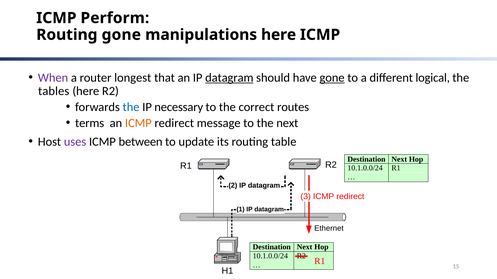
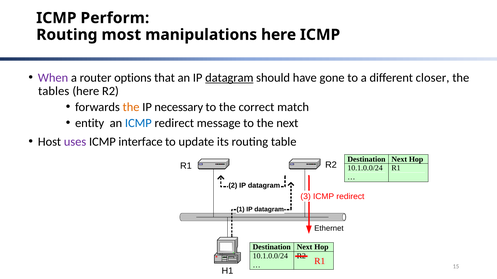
Routing gone: gone -> most (121, 35)
longest: longest -> options (133, 78)
gone underline: present -> none (332, 78)
logical: logical -> closer (433, 78)
the colour: blue -> orange (131, 107)
routes: routes -> match (293, 107)
terms: terms -> entity (90, 123)
ICMP colour: orange -> blue (138, 123)
between: between -> interface (141, 142)
